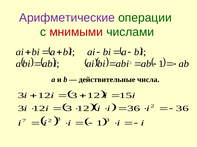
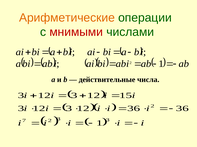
Арифметические colour: purple -> orange (67, 18)
